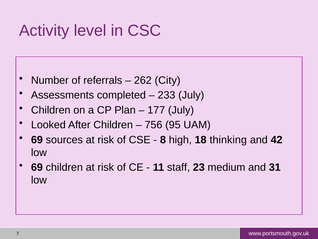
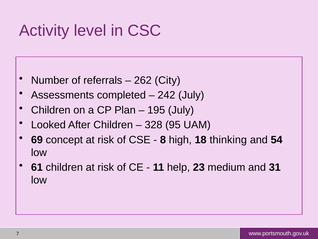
233: 233 -> 242 (166, 95)
177: 177 -> 195 (156, 110)
756: 756 -> 328 (154, 125)
sources: sources -> concept (64, 140)
42: 42 -> 54 (277, 140)
69: 69 -> 61 (37, 167)
staff: staff -> help (178, 167)
